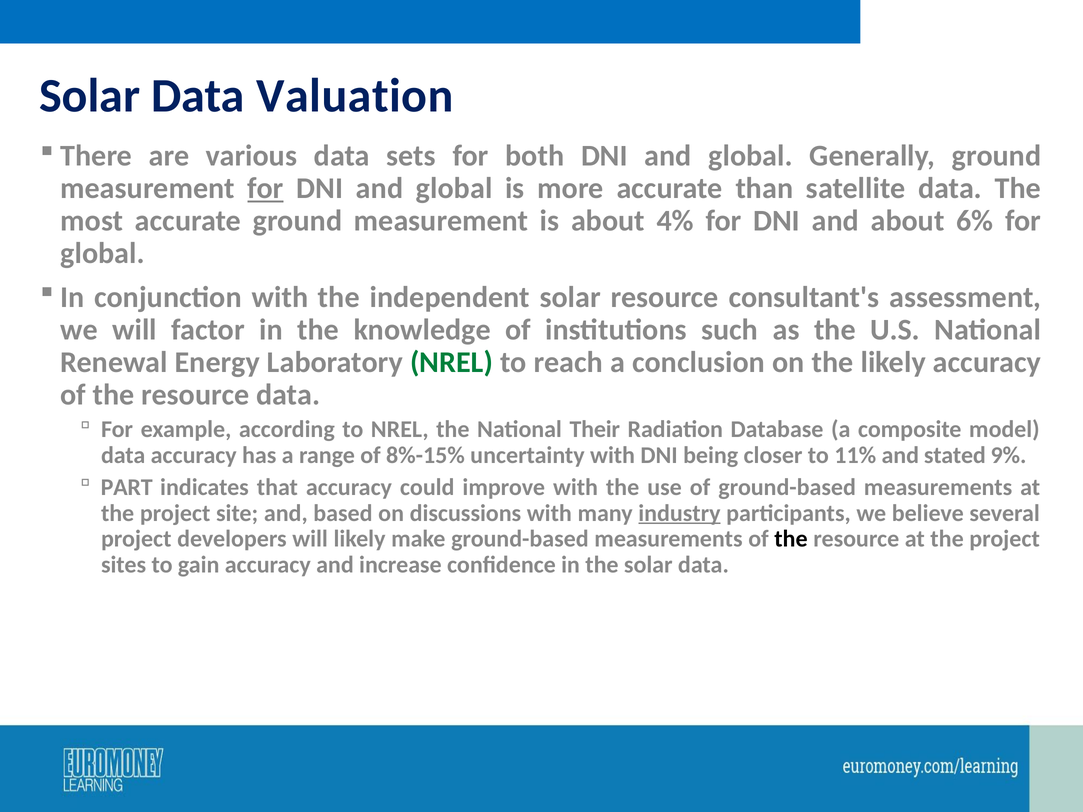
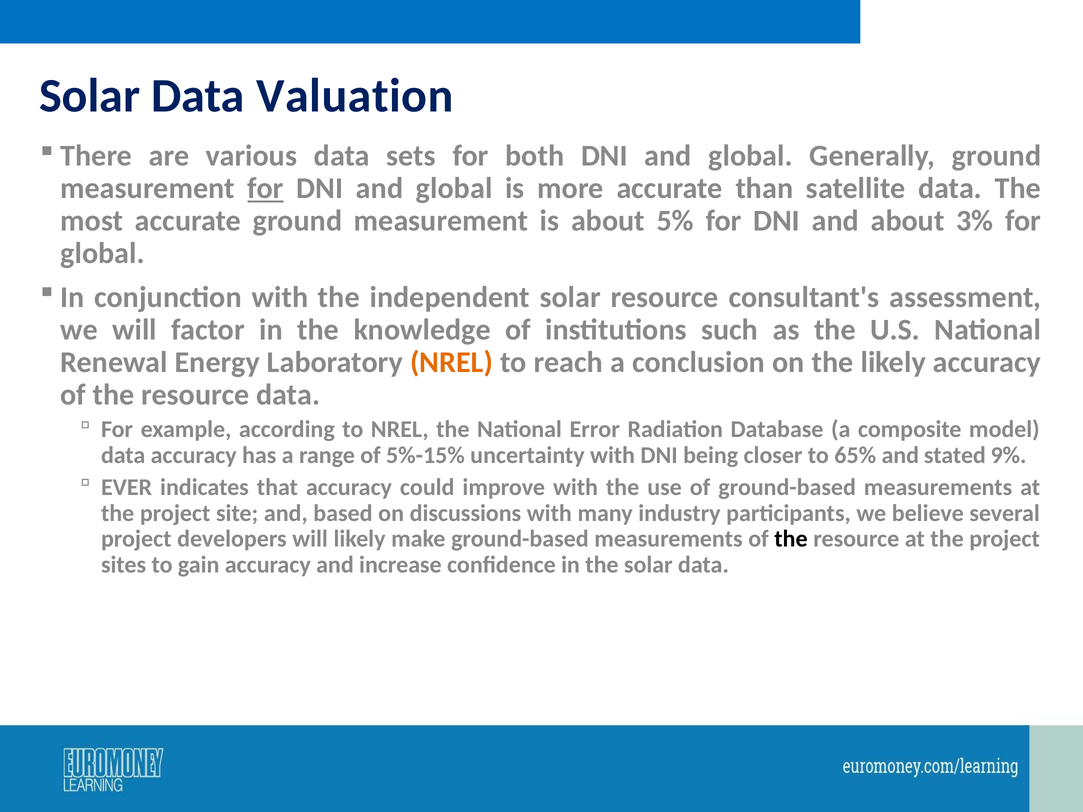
4%: 4% -> 5% (675, 221)
6%: 6% -> 3% (975, 221)
NREL colour: green -> orange (452, 362)
Their: Their -> Error (595, 430)
8%-15%: 8%-15% -> 5%-15% (425, 456)
11%: 11% -> 65% (855, 456)
PART: PART -> EVER (127, 487)
industry underline: present -> none (679, 513)
